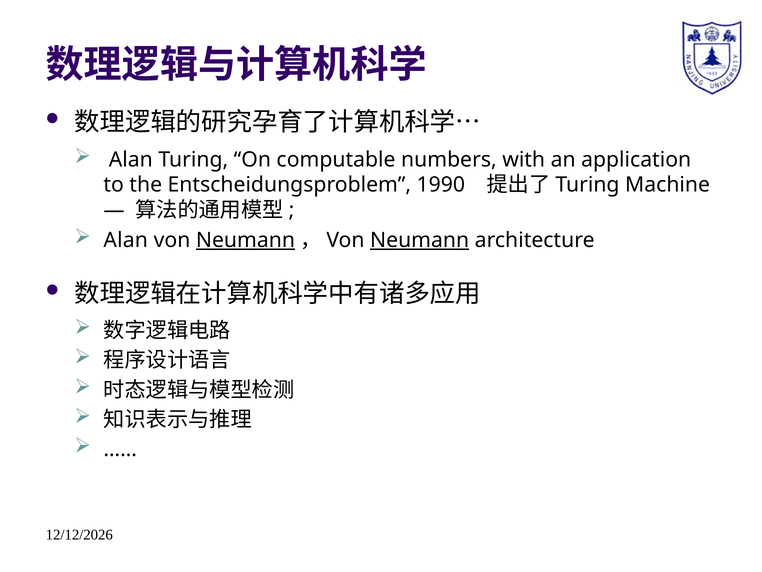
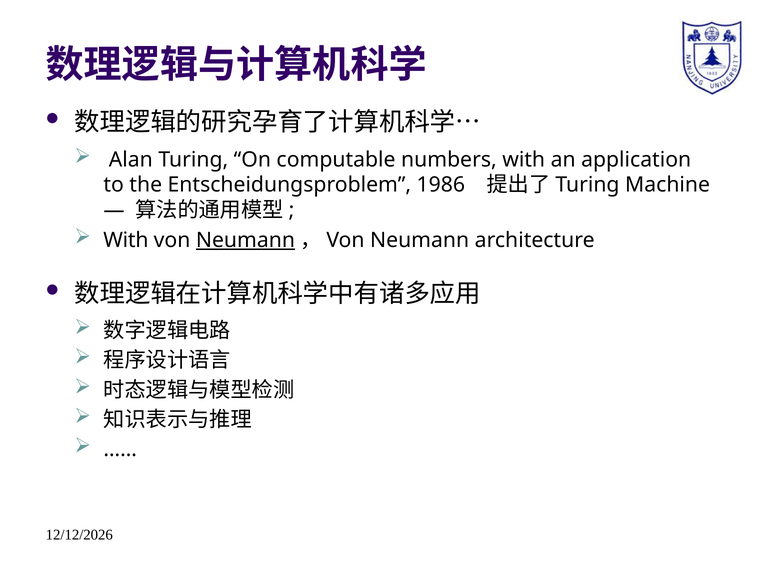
1990: 1990 -> 1986 (441, 185)
Alan: Alan -> With (126, 240)
Neumann underline: present -> none (420, 240)
